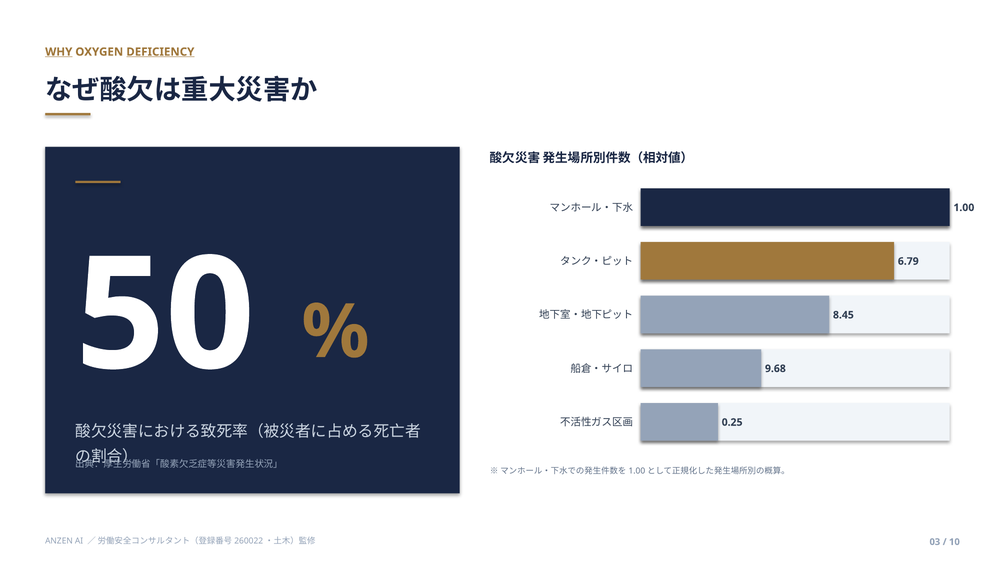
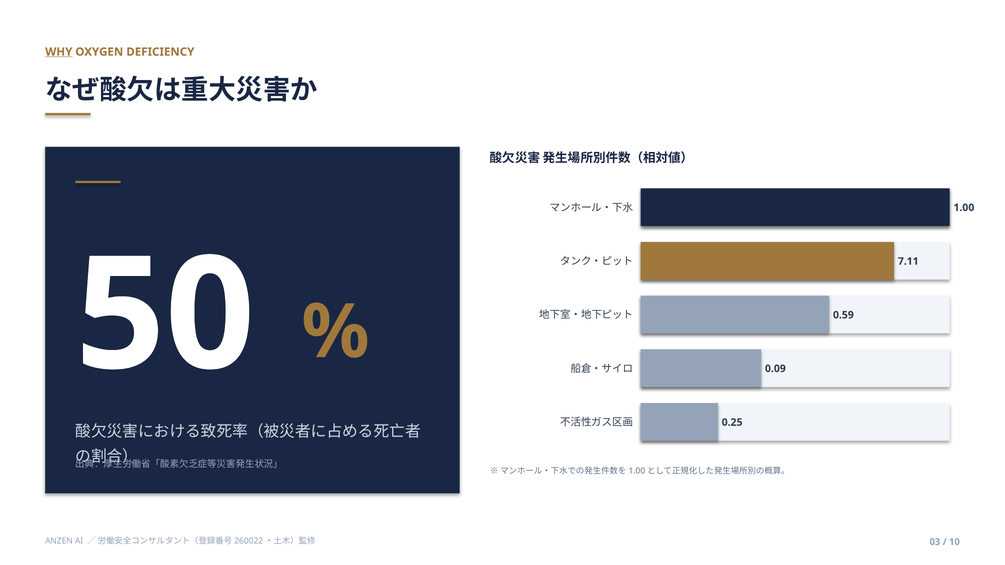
DEFICIENCY underline: present -> none (160, 52)
6.79: 6.79 -> 7.11 (908, 261)
8.45: 8.45 -> 0.59 (843, 315)
9.68: 9.68 -> 0.09 (775, 369)
